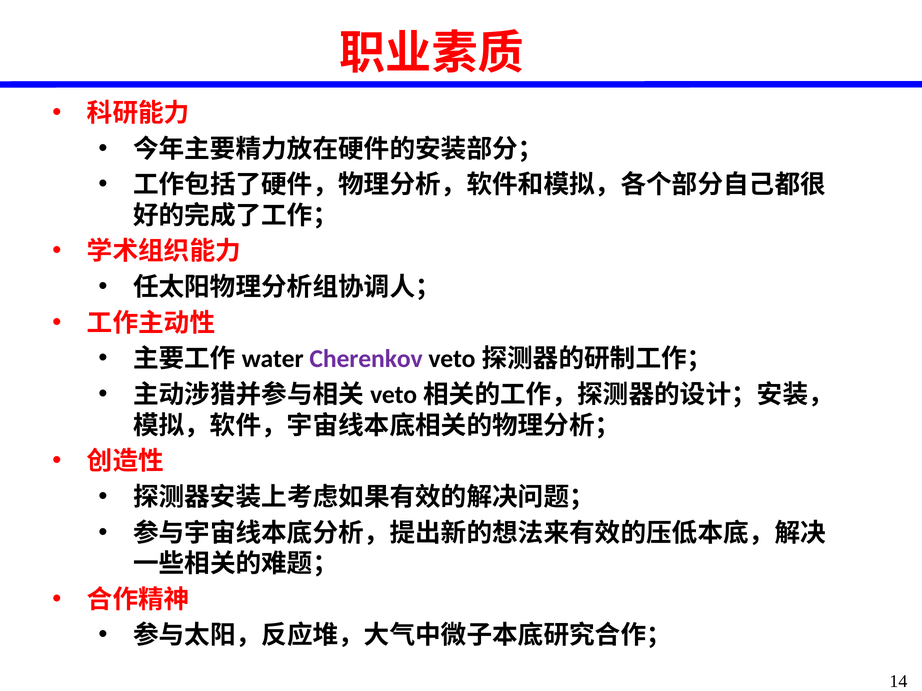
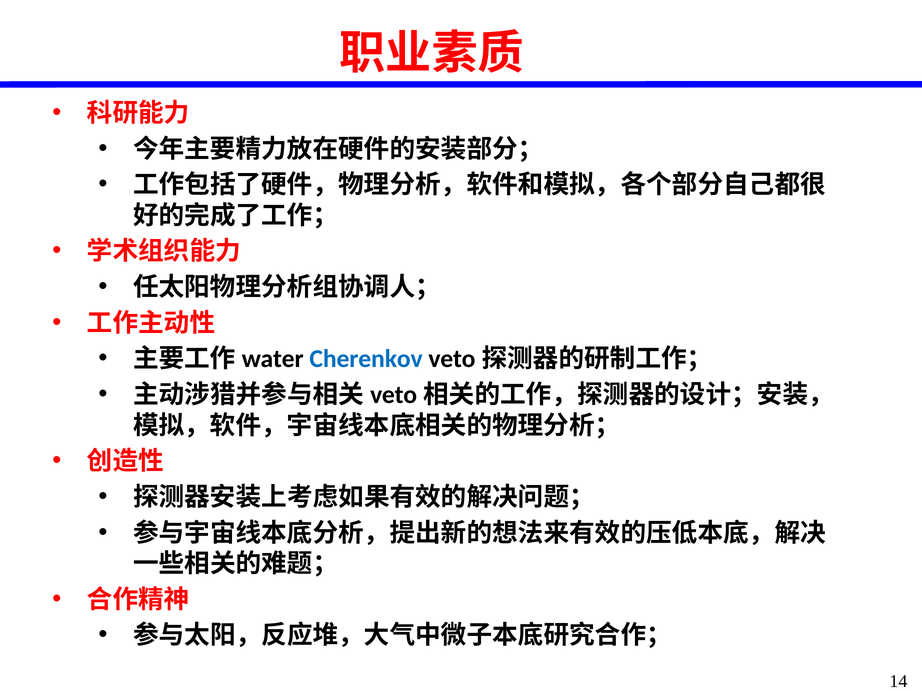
Cherenkov colour: purple -> blue (366, 359)
